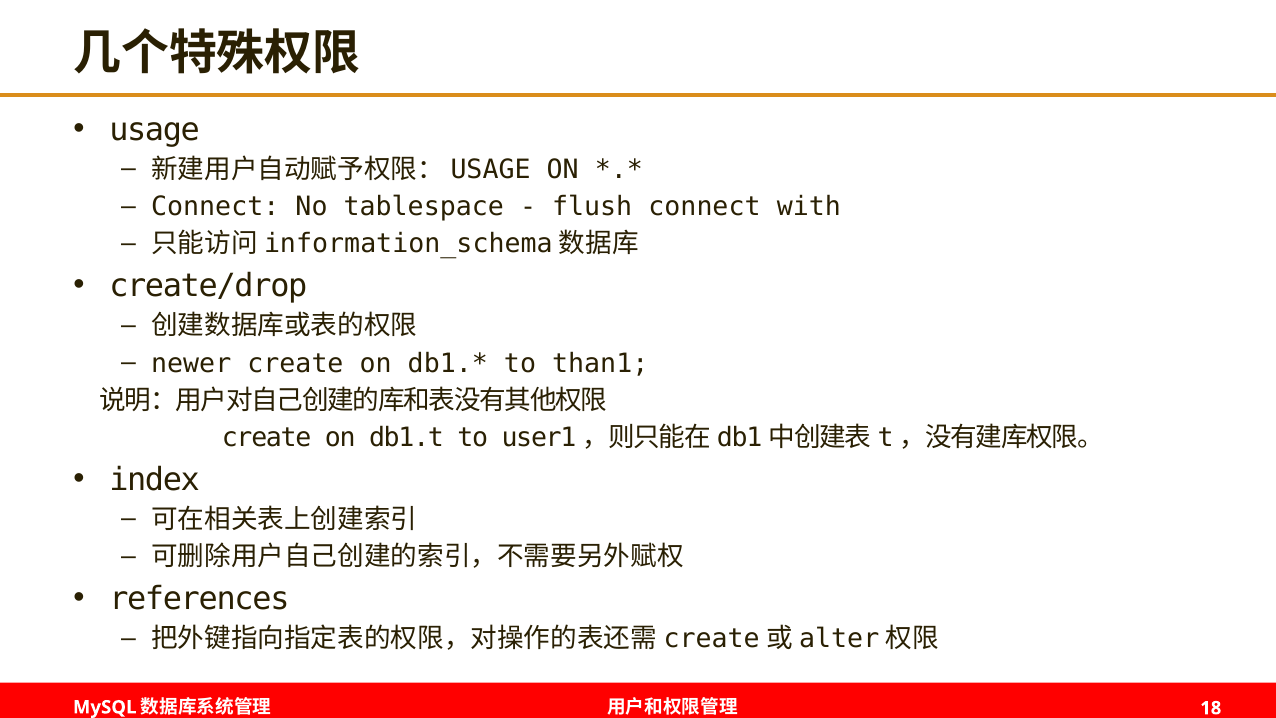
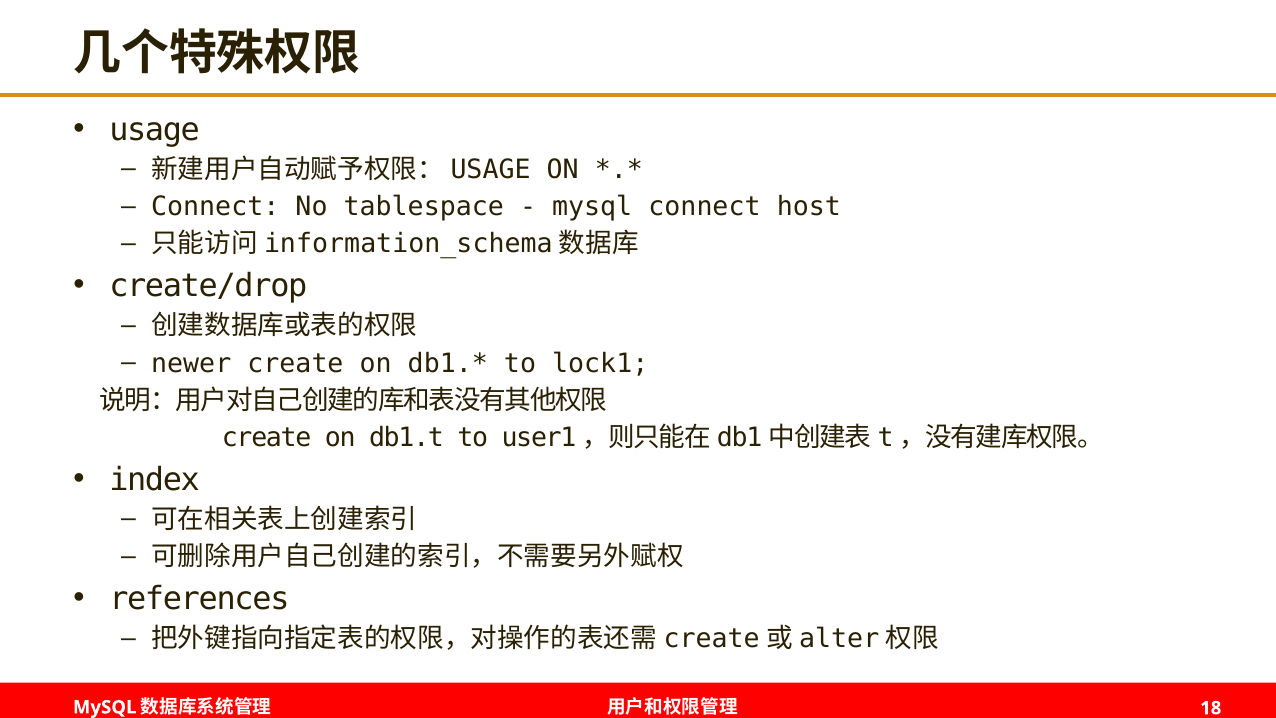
flush: flush -> mysql (592, 207)
with: with -> host (809, 207)
than1: than1 -> lock1 (600, 363)
